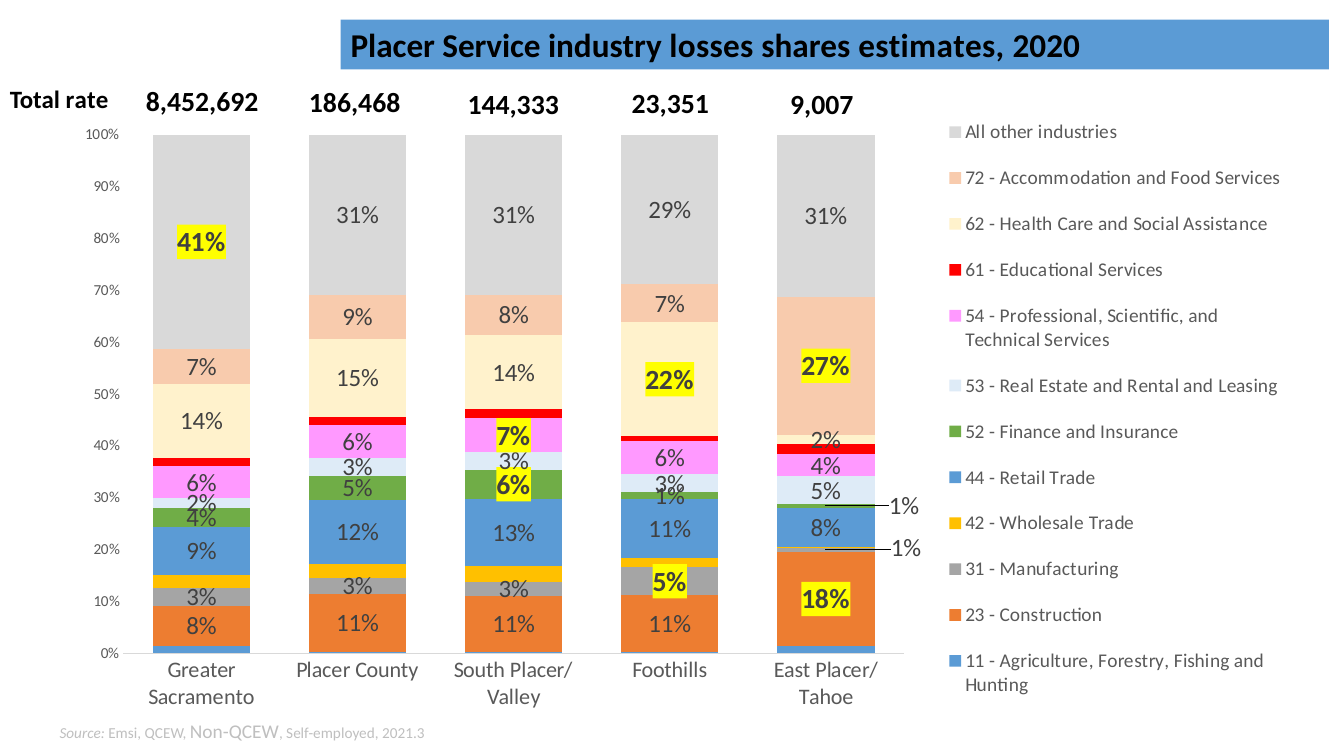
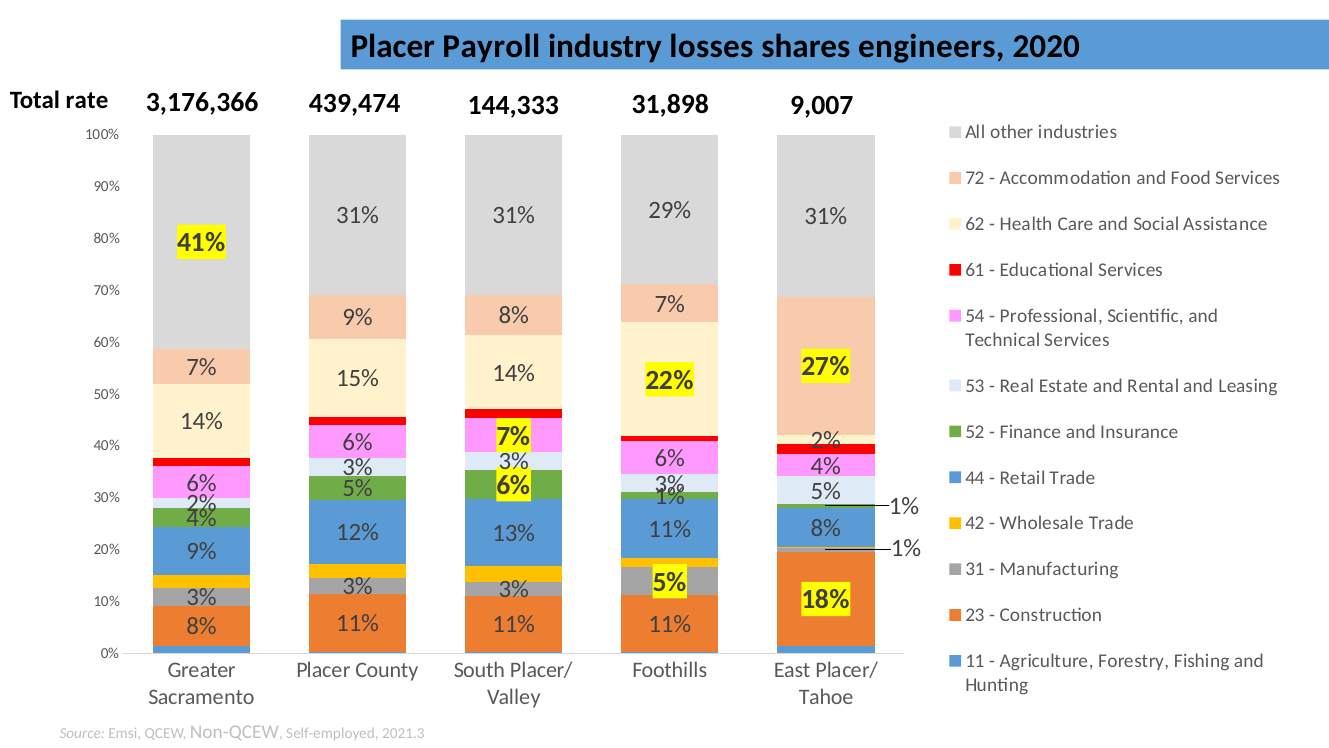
Service: Service -> Payroll (491, 47)
estimates: estimates -> engineers (931, 47)
8,452,692: 8,452,692 -> 3,176,366 (202, 102)
186,468: 186,468 -> 439,474 (355, 103)
23,351: 23,351 -> 31,898 (670, 104)
